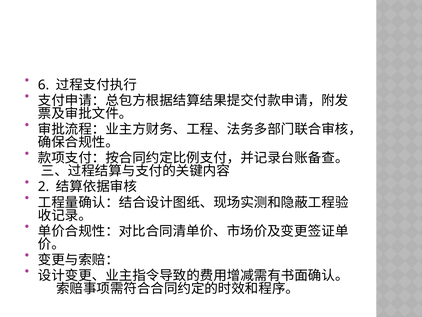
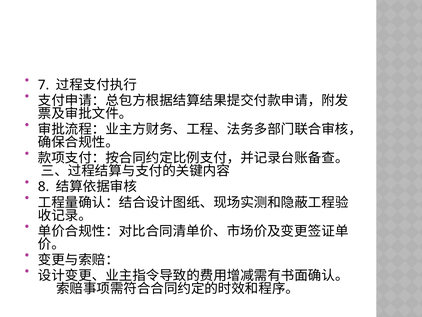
6: 6 -> 7 (44, 85)
2: 2 -> 8 (44, 187)
